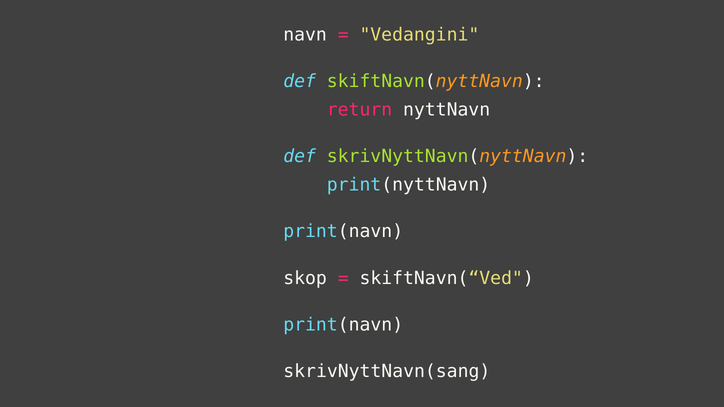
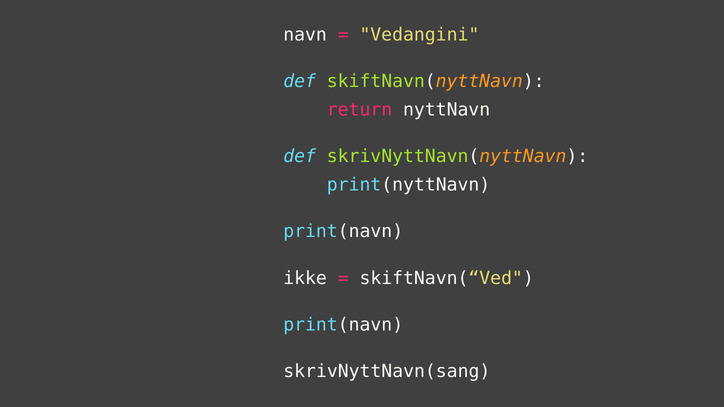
skop: skop -> ikke (305, 278)
